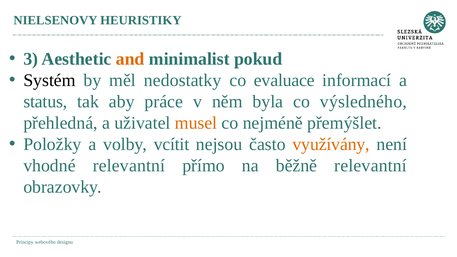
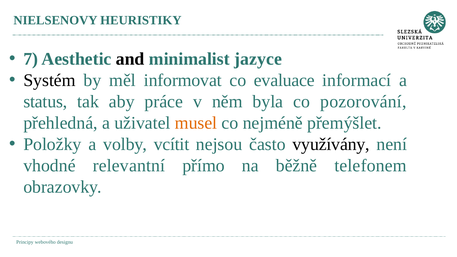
3: 3 -> 7 (31, 59)
and colour: orange -> black (130, 59)
pokud: pokud -> jazyce (258, 59)
nedostatky: nedostatky -> informovat (183, 80)
výsledného: výsledného -> pozorování (363, 102)
využívány colour: orange -> black (331, 144)
běžně relevantní: relevantní -> telefonem (371, 166)
